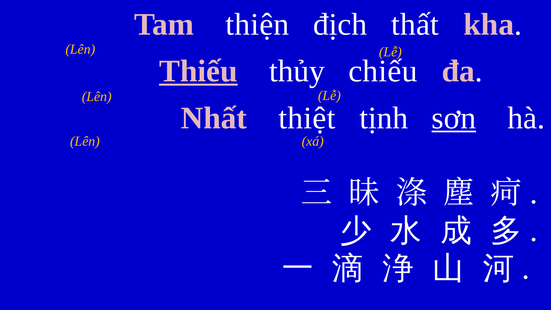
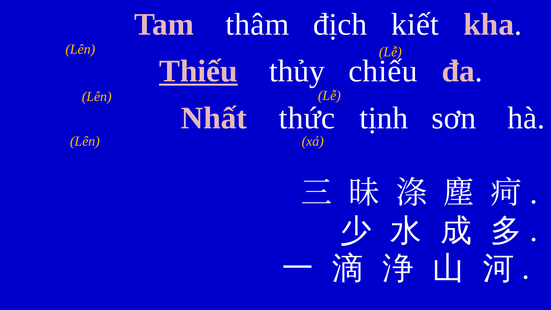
thiện: thiện -> thâm (257, 24)
thất: thất -> kiết (415, 24)
thiệt: thiệt -> thức (307, 118)
sơn underline: present -> none (454, 118)
